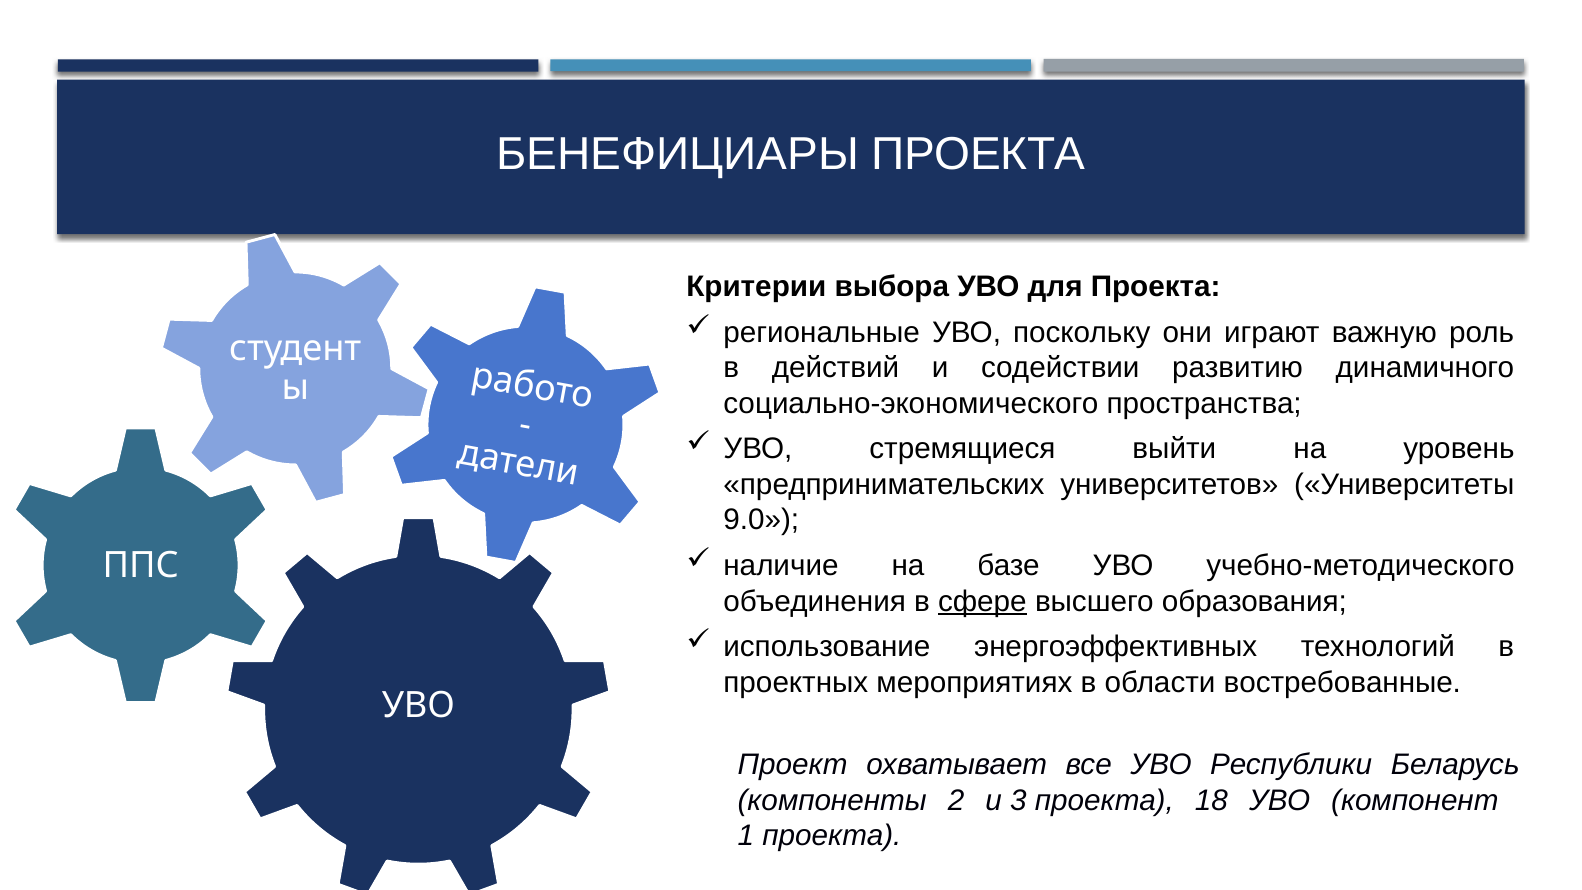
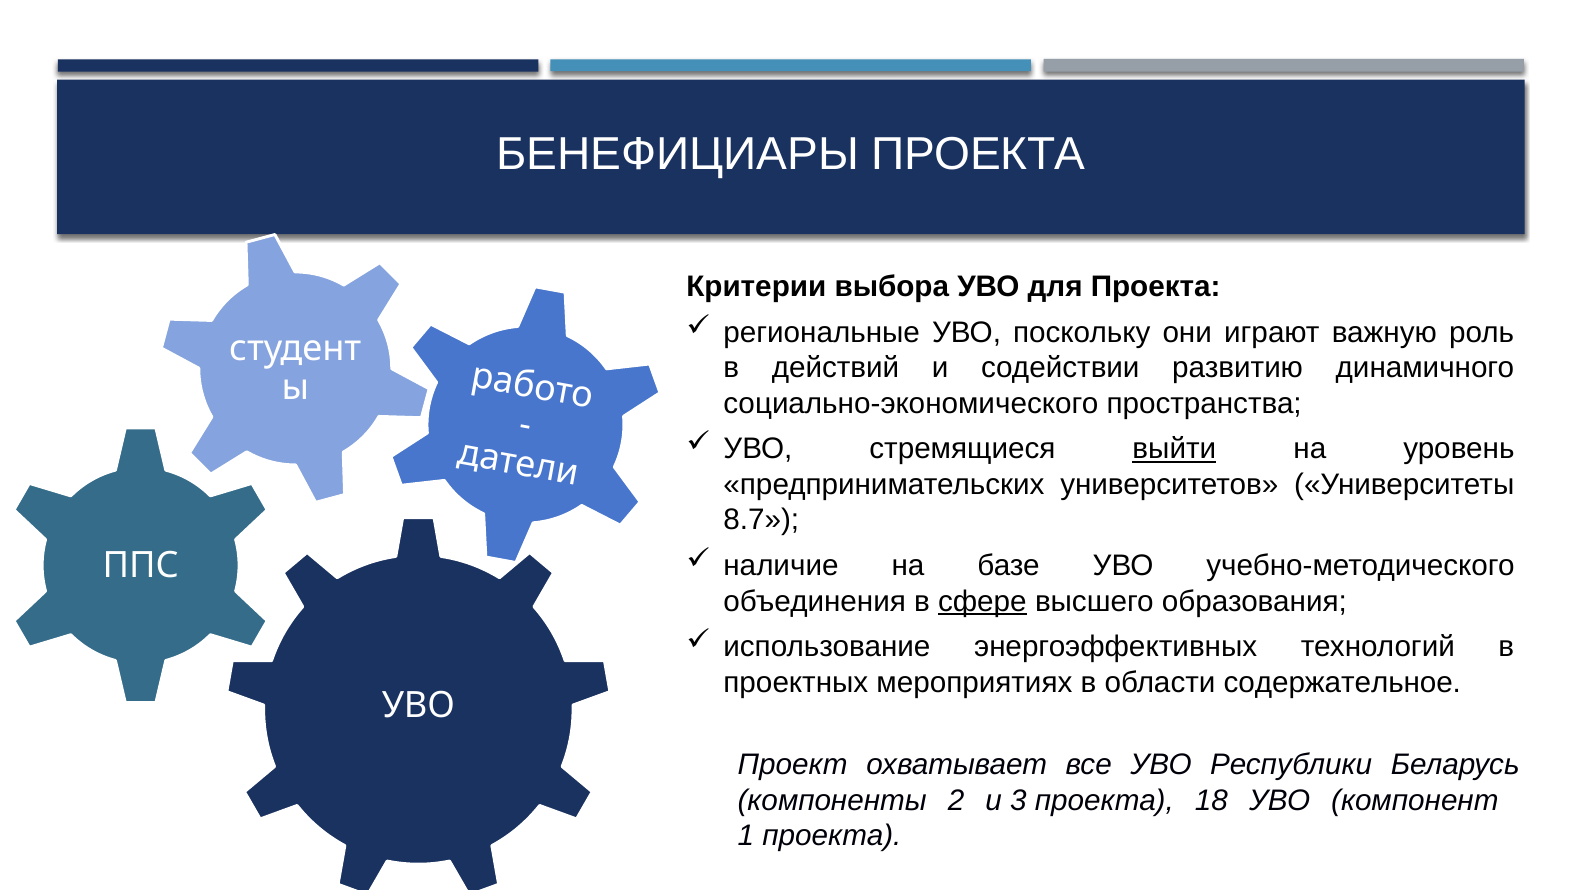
выйти underline: none -> present (1174, 449)
9.0: 9.0 -> 8.7 (761, 520)
востребованные: востребованные -> содержательное (1342, 682)
